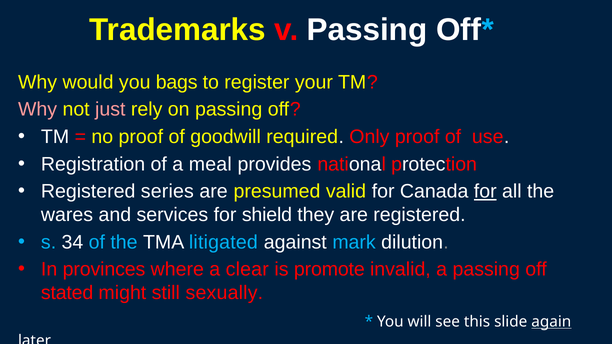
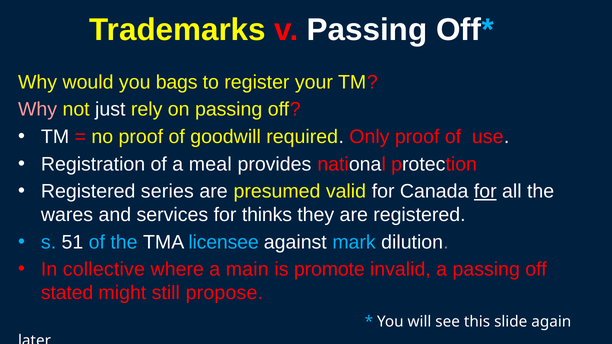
just colour: pink -> white (110, 110)
shield: shield -> thinks (267, 215)
34: 34 -> 51 (72, 242)
litigated: litigated -> licensee (224, 242)
provinces: provinces -> collective (104, 270)
clear: clear -> main (247, 270)
sexually: sexually -> propose (224, 293)
again underline: present -> none (551, 322)
